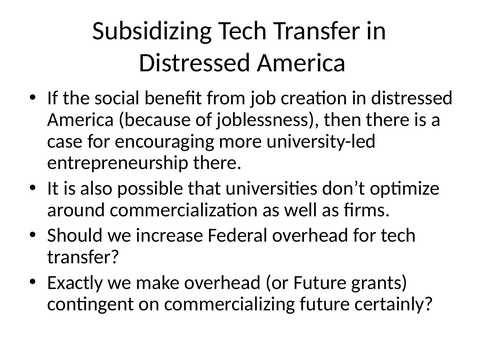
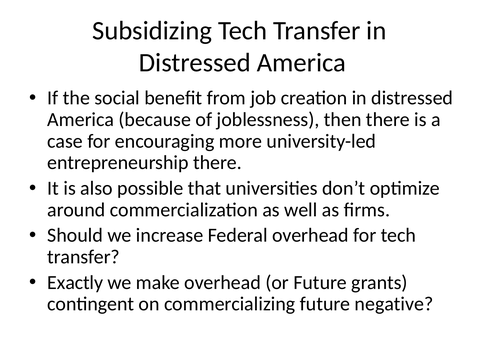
certainly: certainly -> negative (394, 304)
